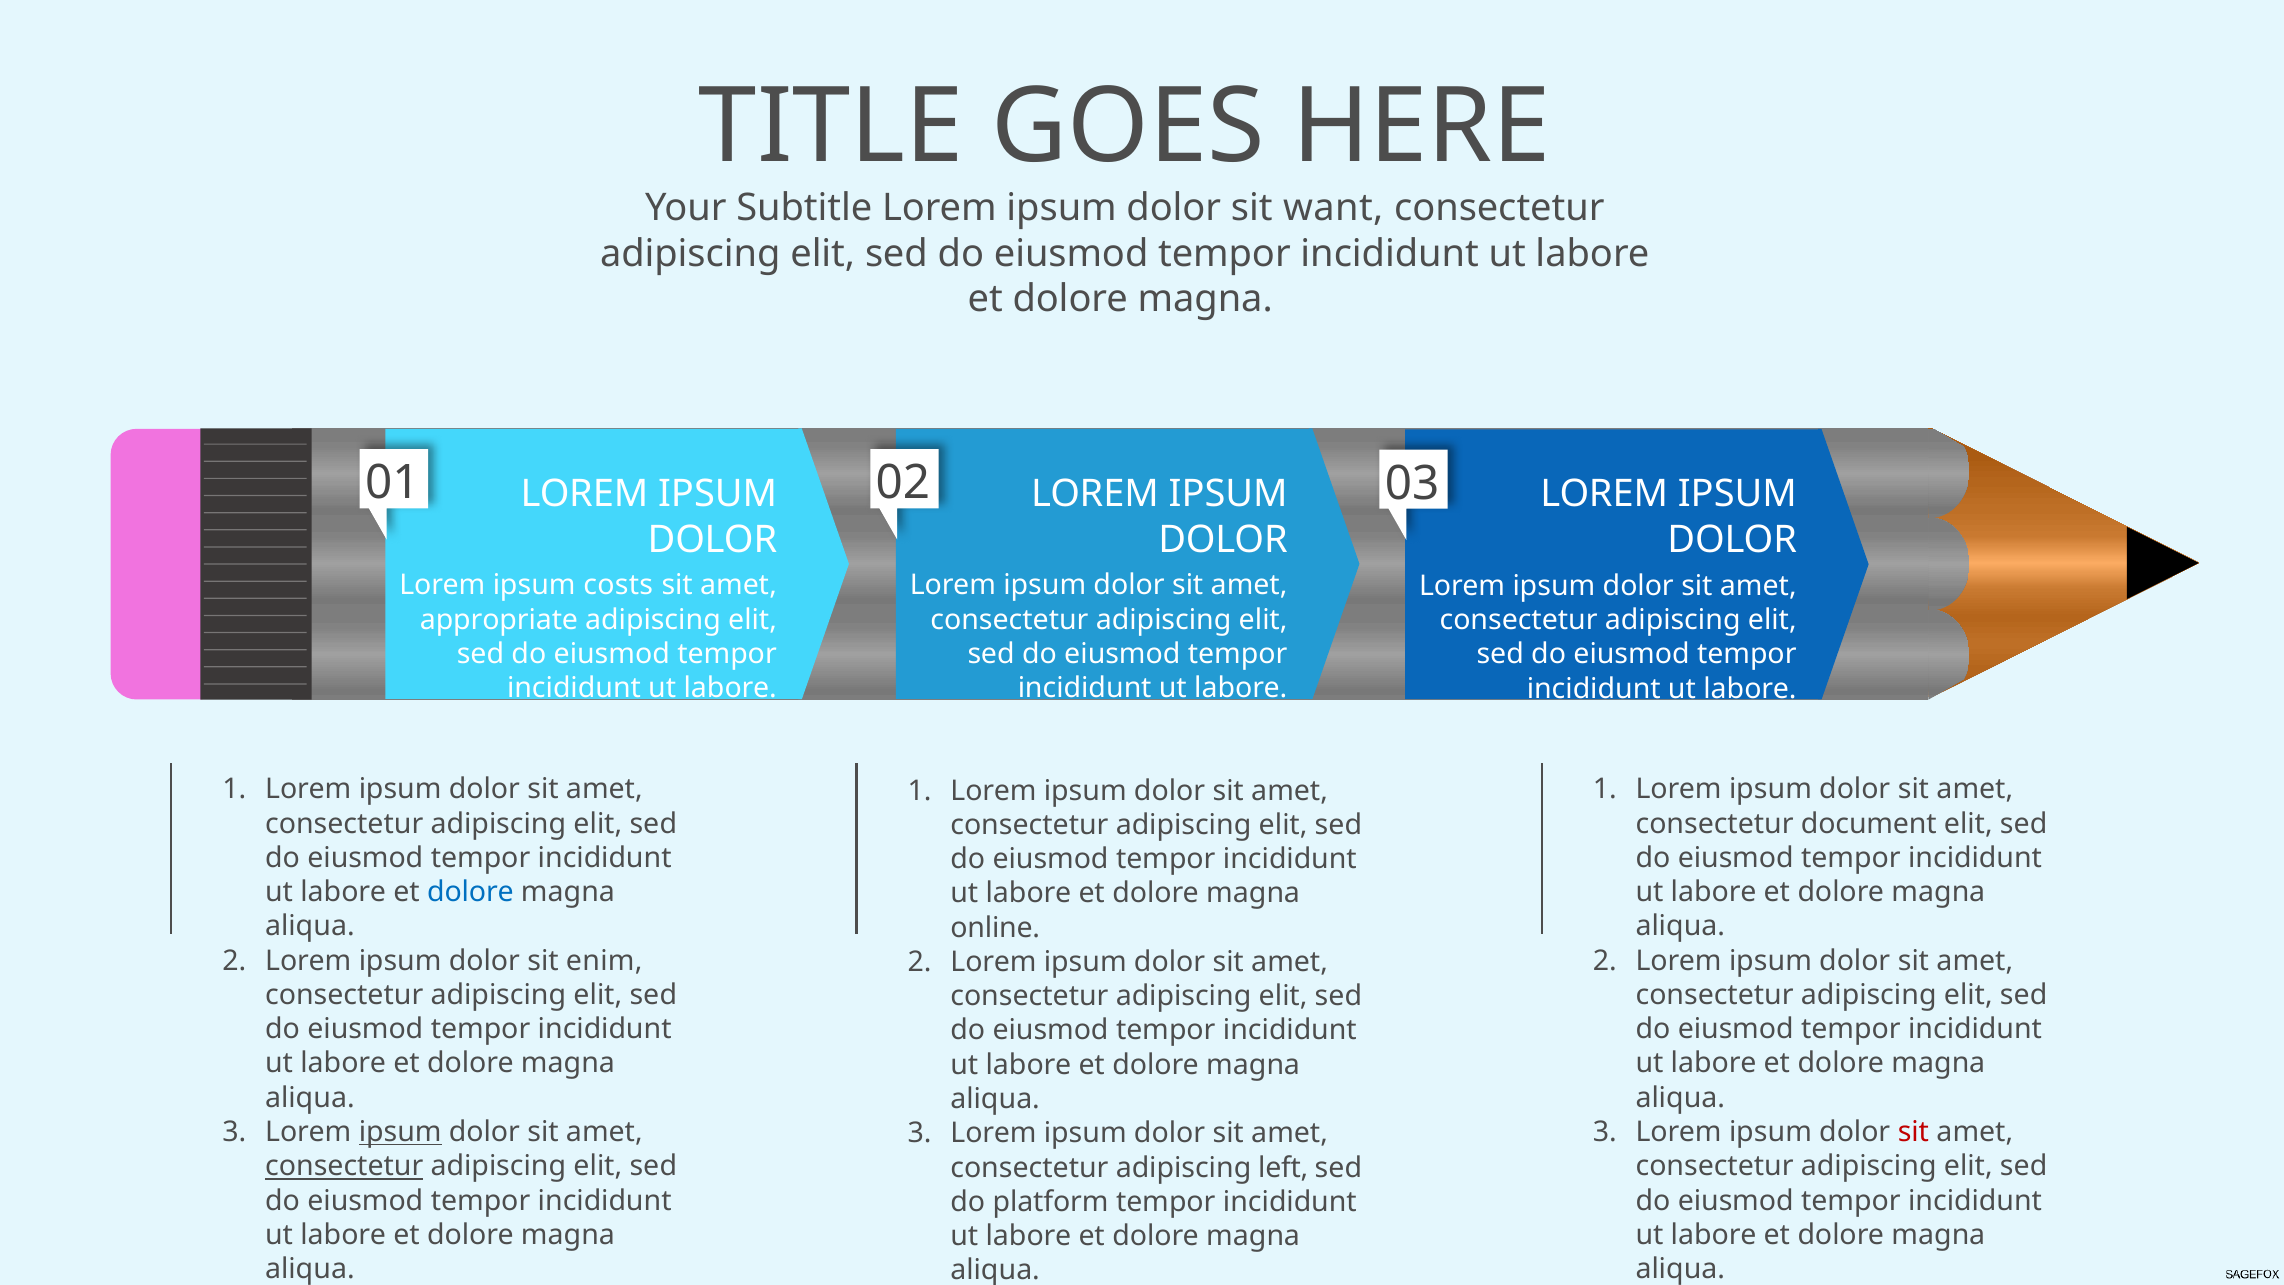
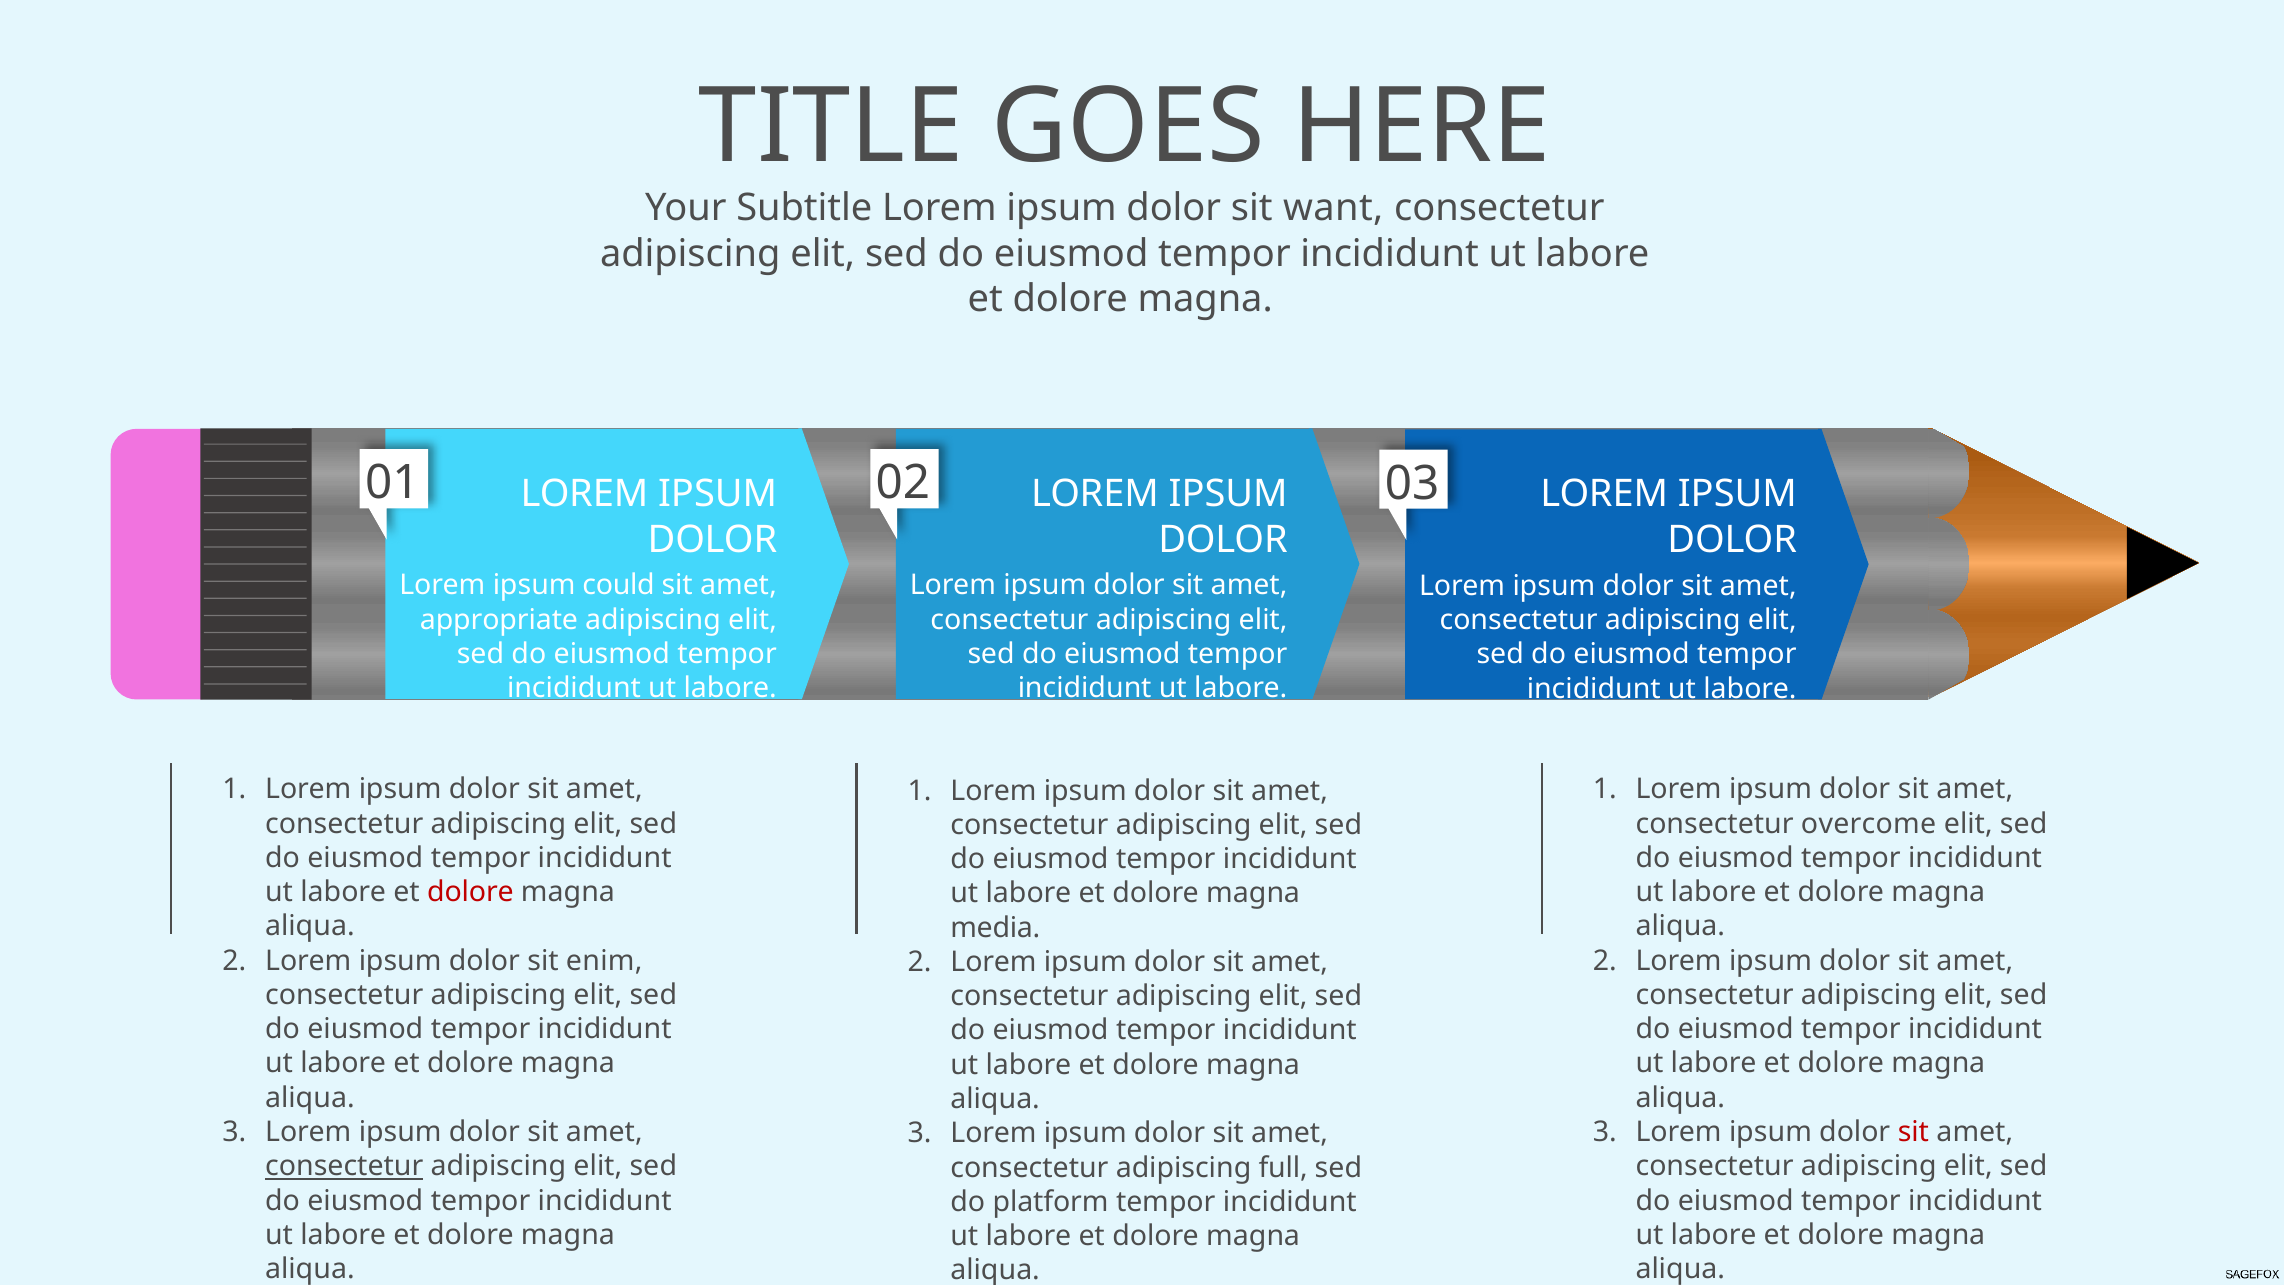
costs: costs -> could (619, 585)
document: document -> overcome (1869, 824)
dolore colour: blue -> red (471, 892)
online: online -> media (995, 928)
ipsum underline: present -> none (400, 1132)
left: left -> full (1283, 1167)
